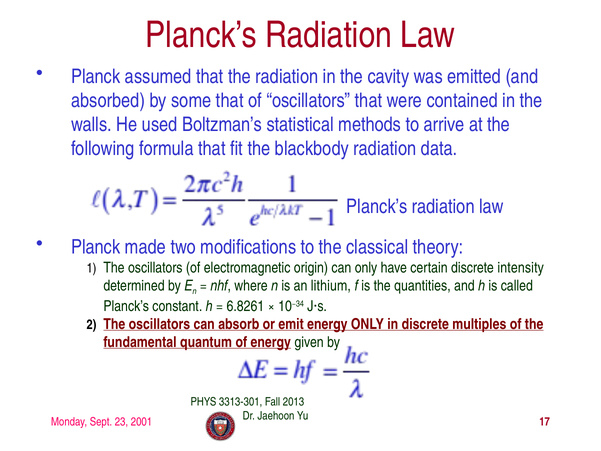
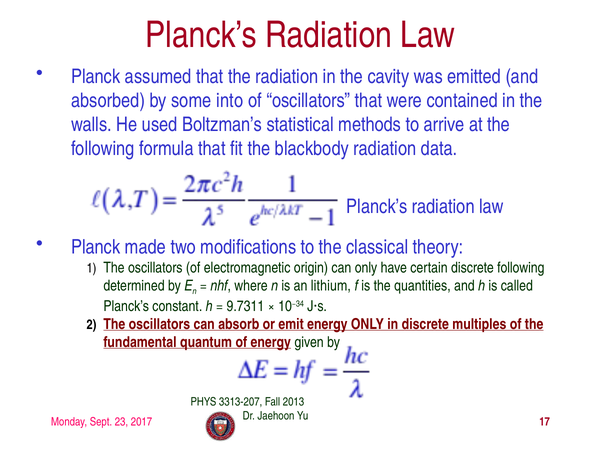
some that: that -> into (230, 101)
discrete intensity: intensity -> following (521, 267)
6.8261: 6.8261 -> 9.7311 (245, 306)
3313-301: 3313-301 -> 3313-207 (241, 401)
2001: 2001 -> 2017 (141, 422)
